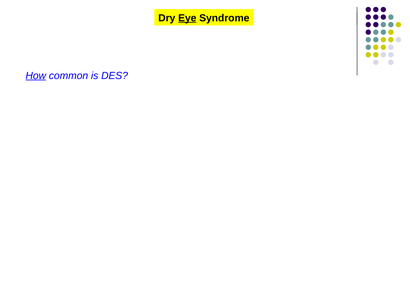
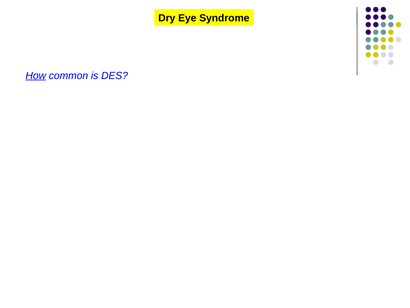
Eye underline: present -> none (187, 18)
